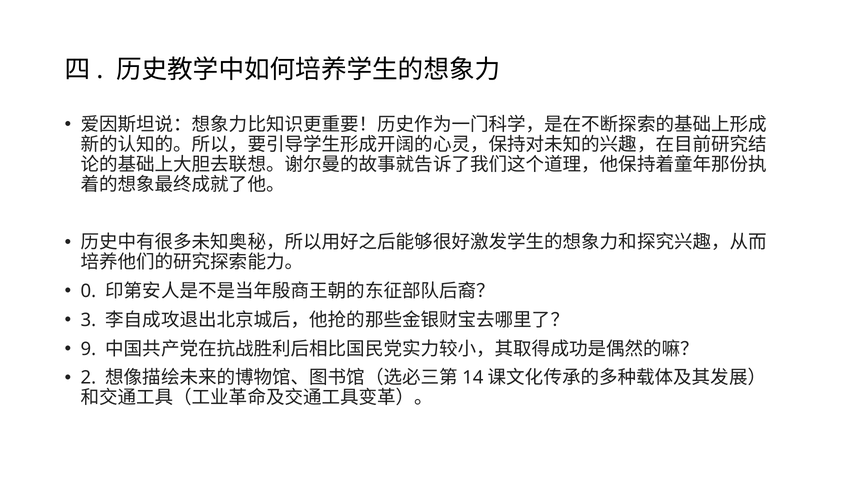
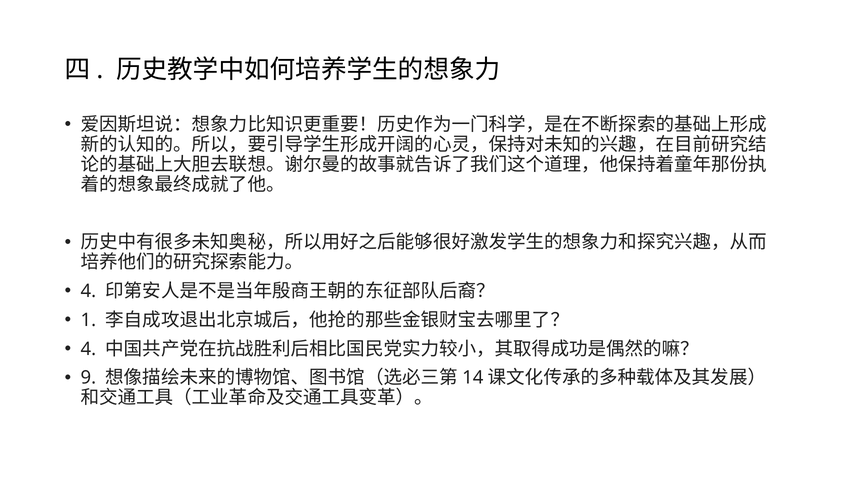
0: 0 -> 4 (88, 291)
3: 3 -> 1 (88, 320)
9: 9 -> 4 (88, 349)
2: 2 -> 9 (88, 378)
